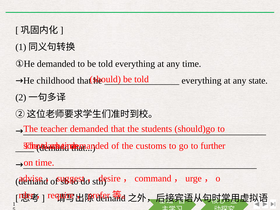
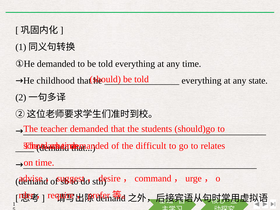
customs: customs -> difficult (151, 146)
further: further -> relates (213, 146)
